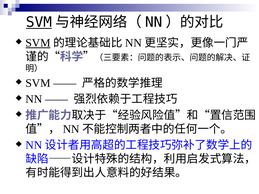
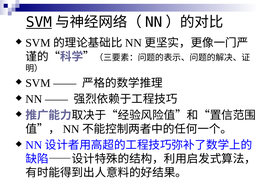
SVM underline: present -> none (38, 43)
